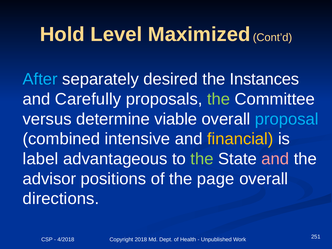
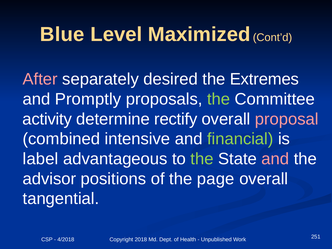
Hold: Hold -> Blue (62, 35)
After colour: light blue -> pink (40, 79)
Instances: Instances -> Extremes (264, 79)
Carefully: Carefully -> Promptly (88, 99)
versus: versus -> activity (47, 119)
viable: viable -> rectify (176, 119)
proposal colour: light blue -> pink (287, 119)
financial colour: yellow -> light green (240, 139)
directions: directions -> tangential (61, 199)
